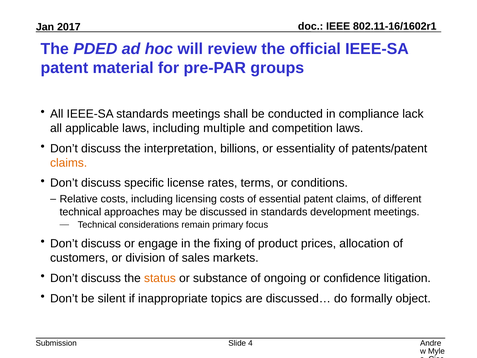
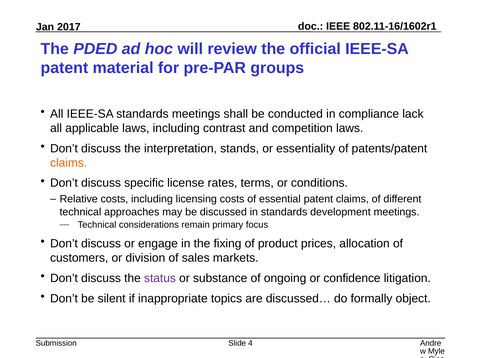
multiple: multiple -> contrast (224, 128)
billions: billions -> stands (240, 148)
status colour: orange -> purple (160, 278)
